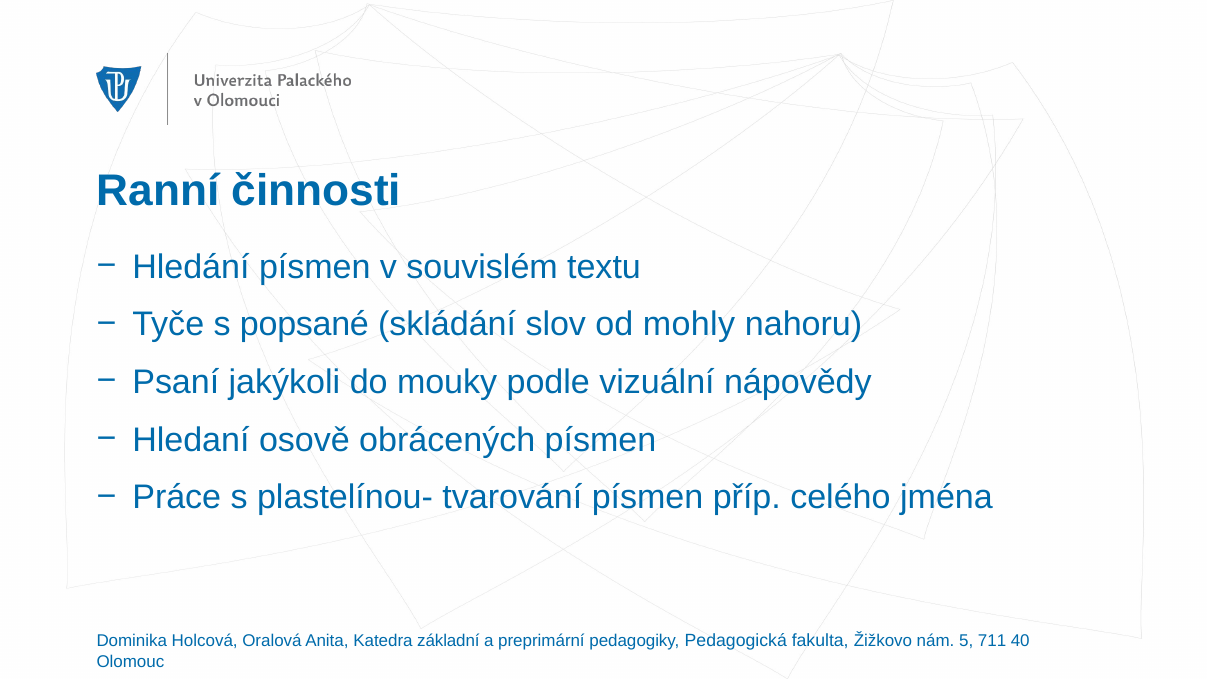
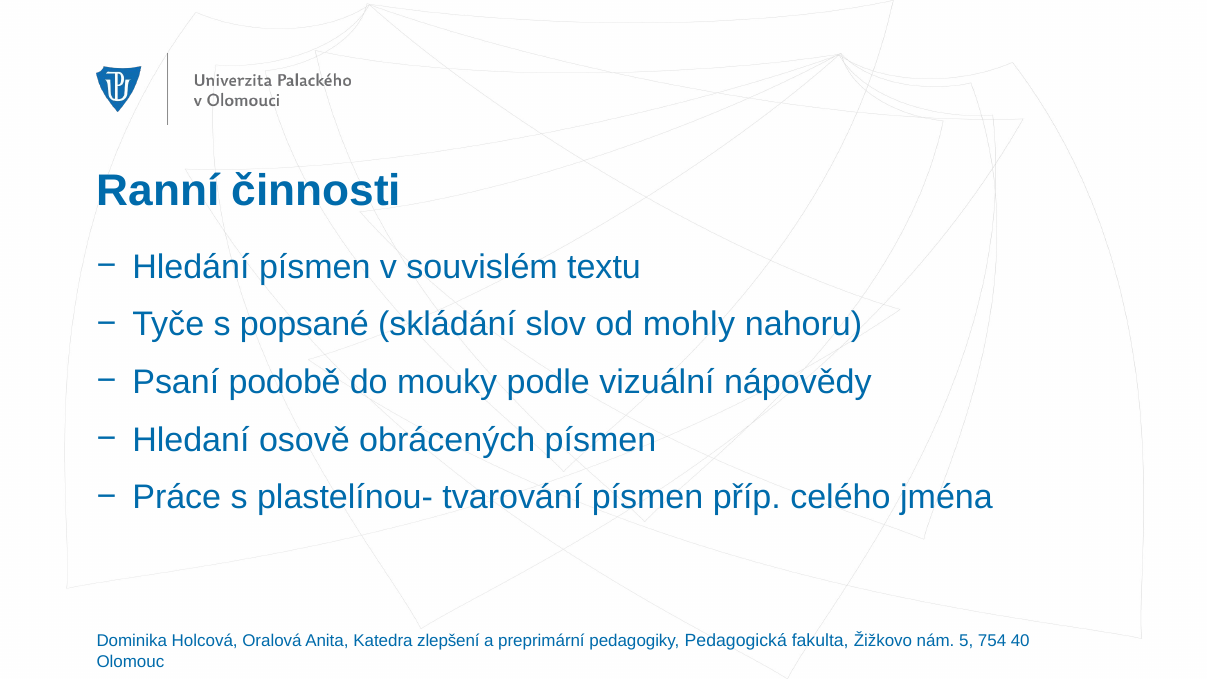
jakýkoli: jakýkoli -> podobě (285, 382)
základní: základní -> zlepšení (448, 641)
711: 711 -> 754 (992, 641)
